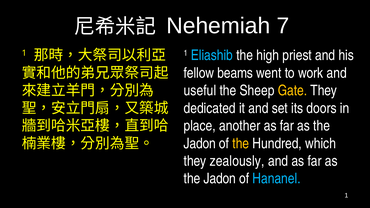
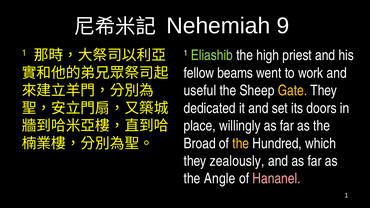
7: 7 -> 9 (283, 26)
Eliashib colour: light blue -> light green (212, 55)
another: another -> willingly (240, 126)
Jadon: Jadon -> Broad (200, 143)
Jadon: Jadon -> Angle (220, 179)
Hananel colour: light blue -> pink (277, 179)
